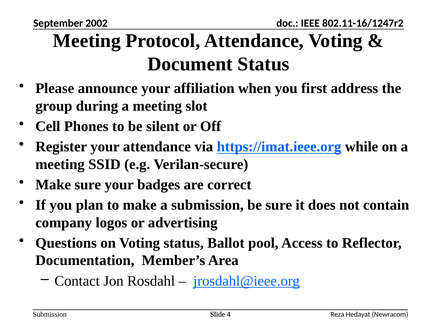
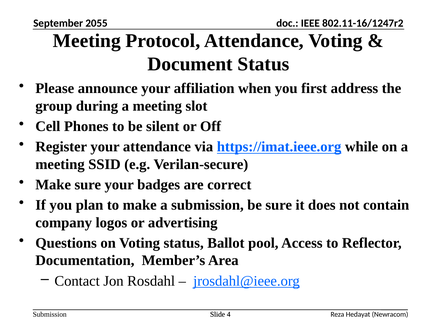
2002: 2002 -> 2055 (97, 23)
